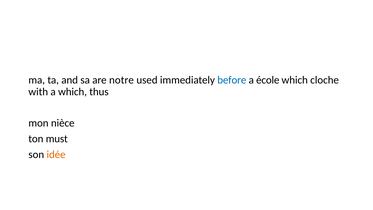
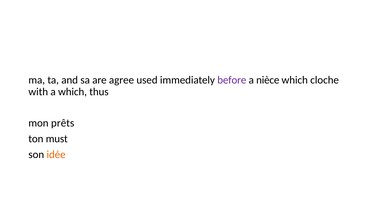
notre: notre -> agree (122, 80)
before colour: blue -> purple (232, 80)
école: école -> nièce (268, 80)
nièce: nièce -> prêts (63, 123)
